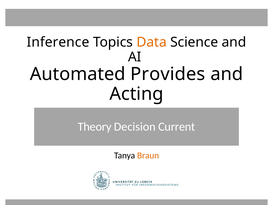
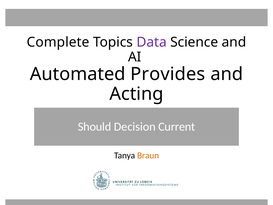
Inference: Inference -> Complete (58, 42)
Data colour: orange -> purple (152, 42)
Theory: Theory -> Should (95, 126)
